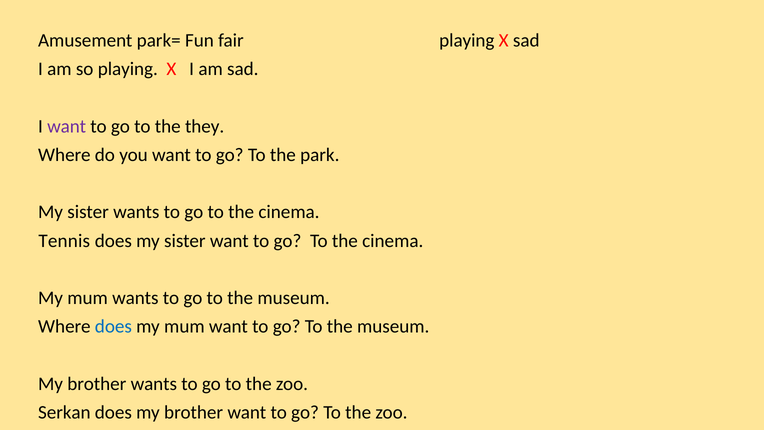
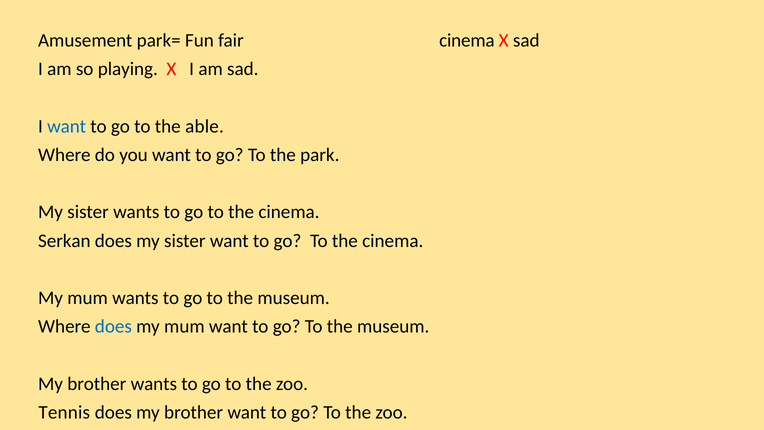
fair playing: playing -> cinema (467, 40)
want colour: purple -> blue (67, 126)
they: they -> able (205, 126)
Tennis: Tennis -> Serkan (64, 241)
Serkan: Serkan -> Tennis (64, 412)
